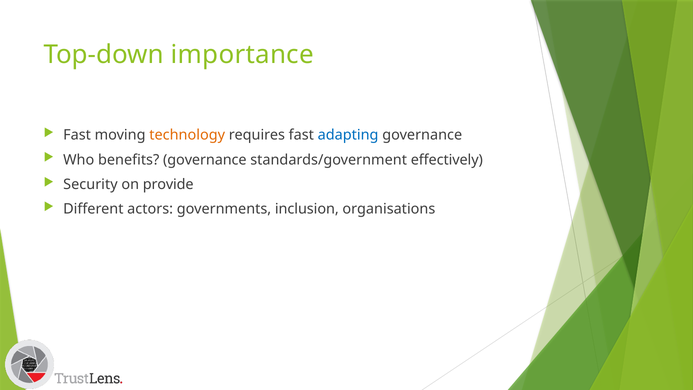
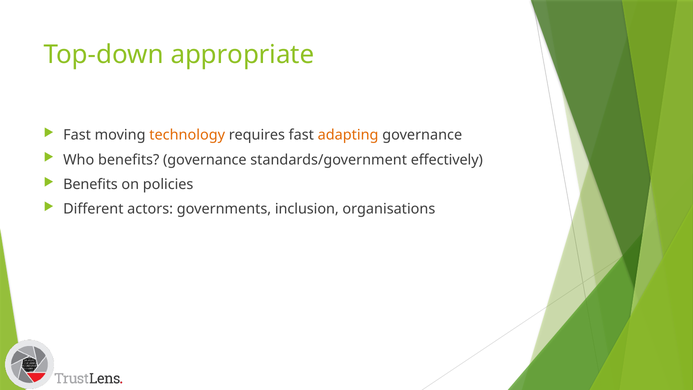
importance: importance -> appropriate (243, 55)
adapting colour: blue -> orange (348, 135)
Security: Security -> Benefits (90, 184)
provide: provide -> policies (168, 184)
